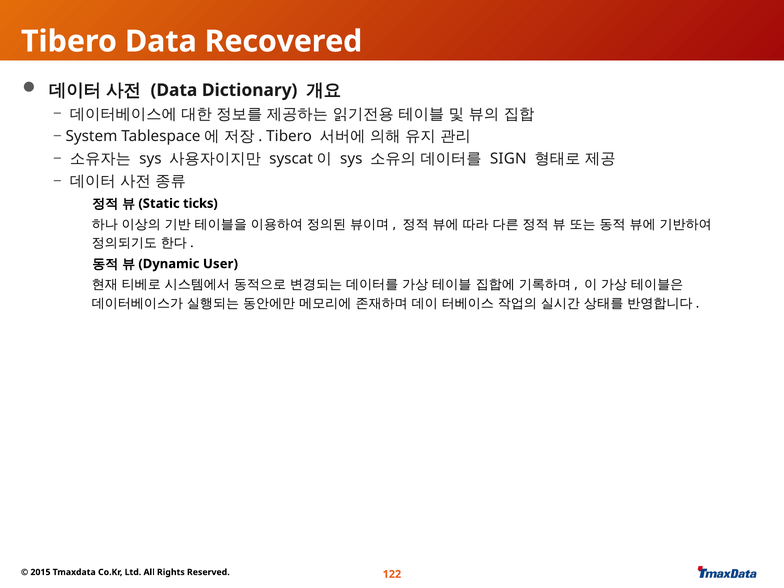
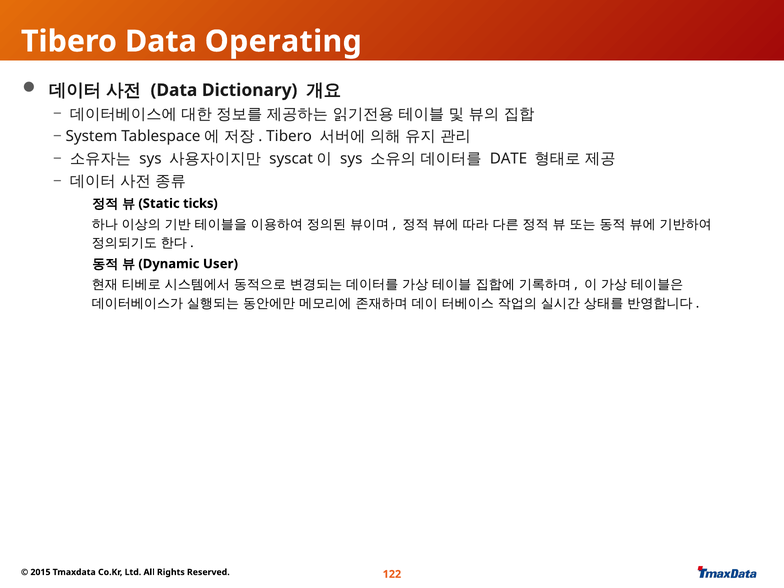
Recovered: Recovered -> Operating (283, 41)
SIGN: SIGN -> DATE (508, 159)
